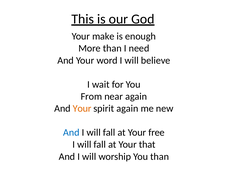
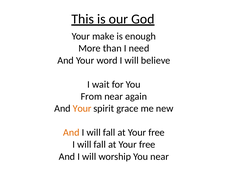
spirit again: again -> grace (127, 109)
And colour: blue -> orange (71, 133)
that: that -> free (147, 145)
You than: than -> near (160, 157)
